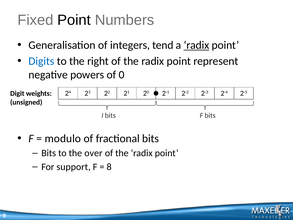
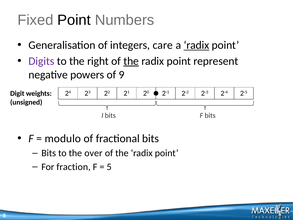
tend: tend -> care (163, 45)
Digits colour: blue -> purple (41, 61)
the underline: none -> present (131, 61)
0: 0 -> 9 (122, 75)
support: support -> fraction (74, 167)
8: 8 -> 5 (109, 167)
